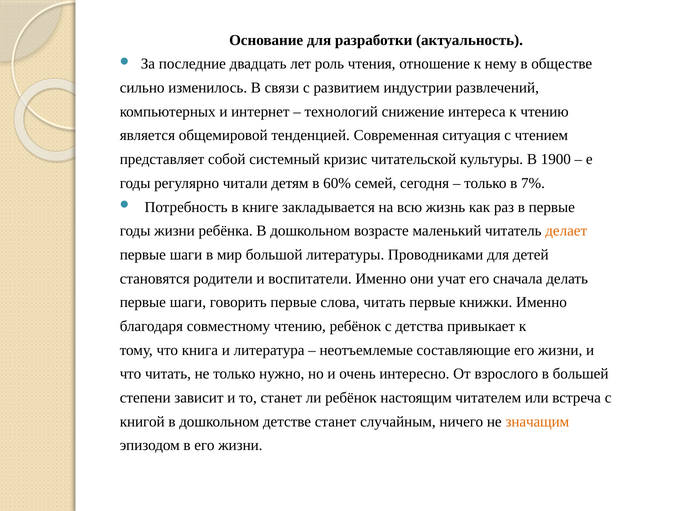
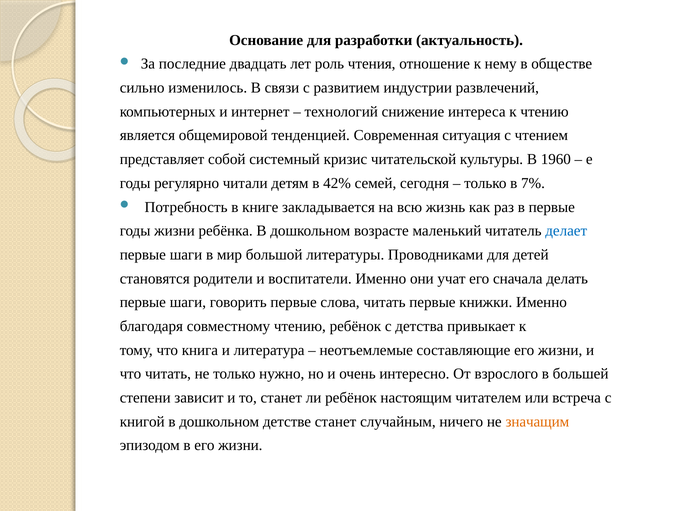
1900: 1900 -> 1960 (556, 159)
60%: 60% -> 42% (337, 183)
делает colour: orange -> blue (566, 231)
